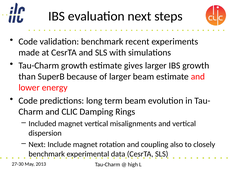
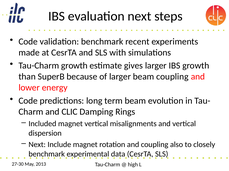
beam estimate: estimate -> coupling (172, 77)
